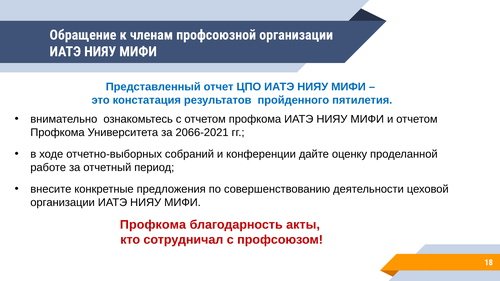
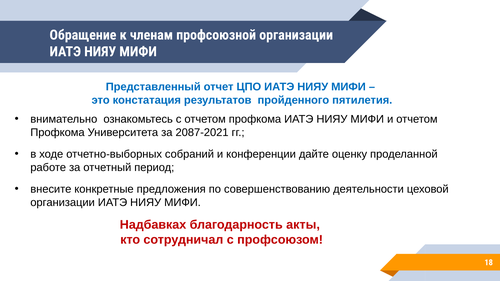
2066-2021: 2066-2021 -> 2087-2021 (202, 133)
Профкома: Профкома -> Надбавках (153, 225)
